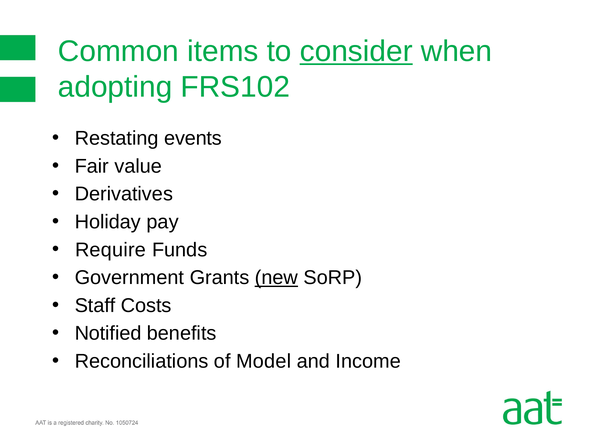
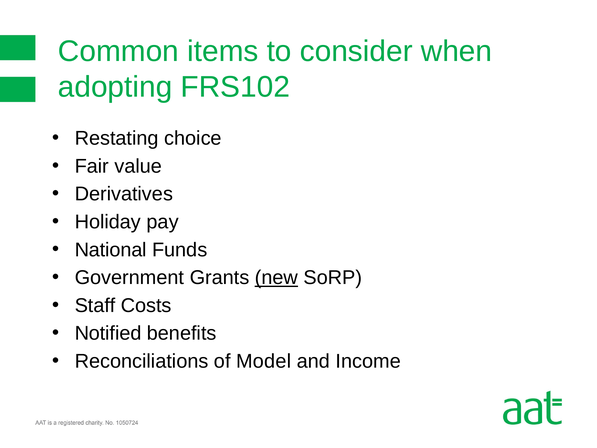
consider underline: present -> none (356, 51)
events: events -> choice (193, 138)
Require: Require -> National (111, 250)
